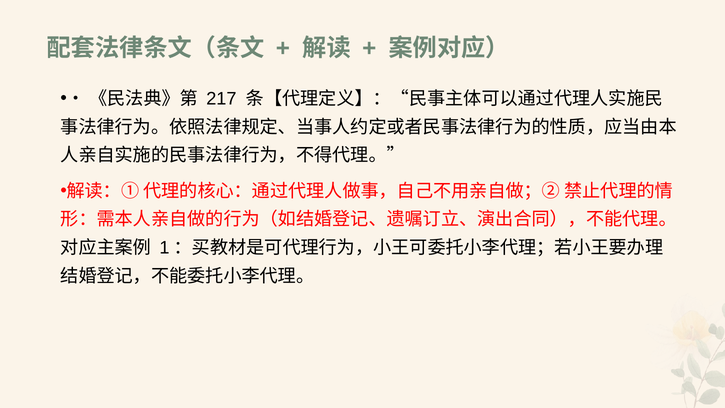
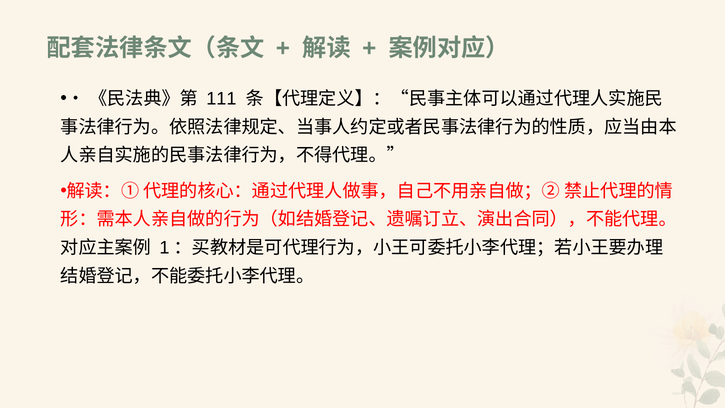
217: 217 -> 111 (221, 99)
